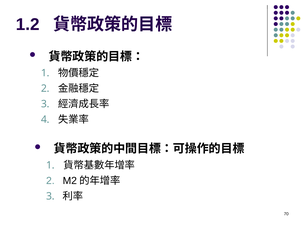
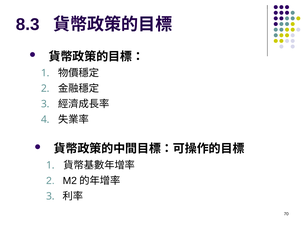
1.2: 1.2 -> 8.3 (28, 25)
